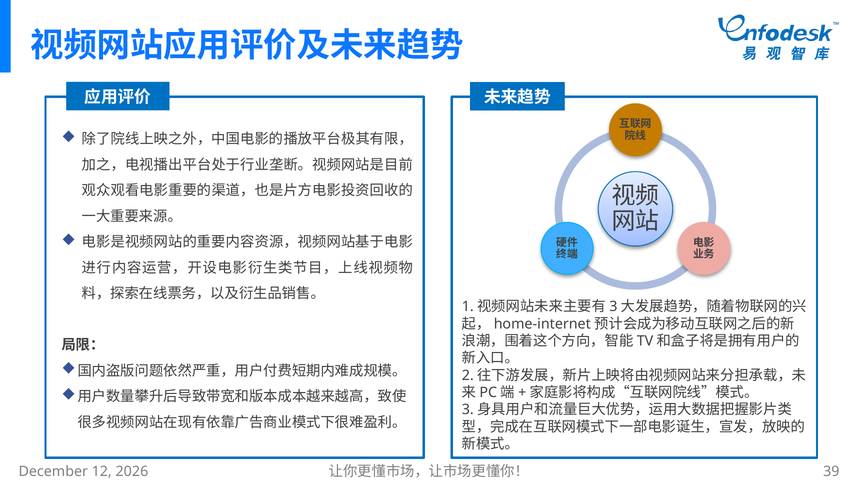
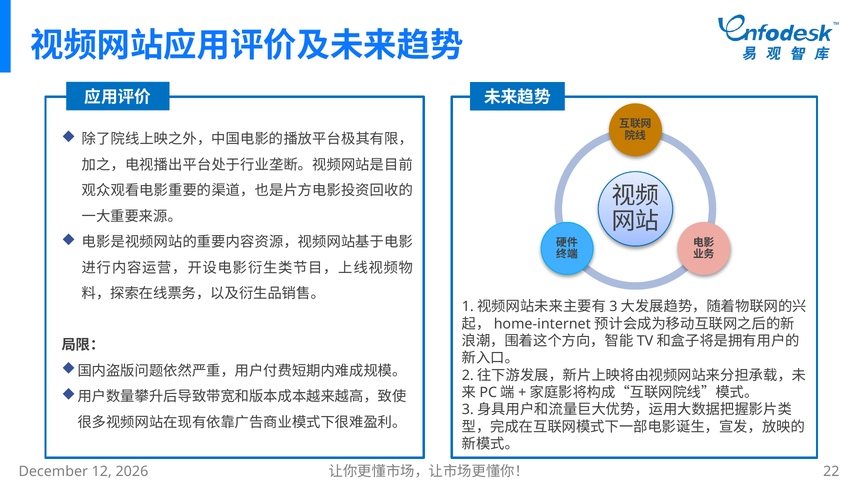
39: 39 -> 22 (831, 471)
